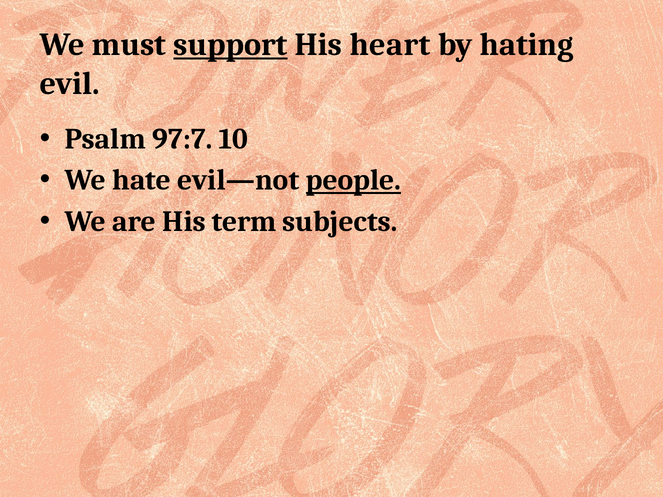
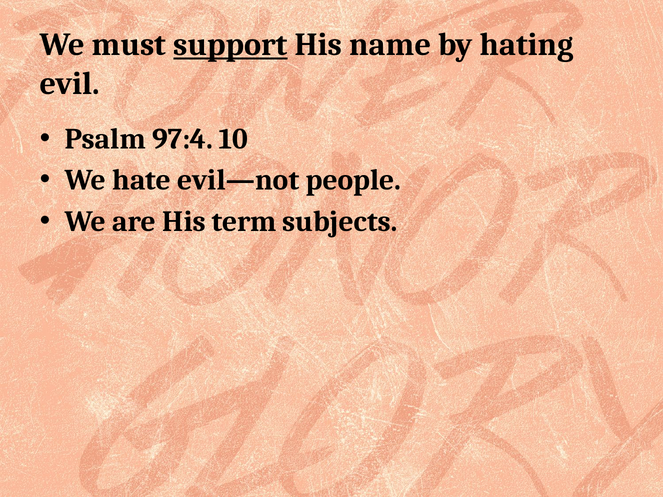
heart: heart -> name (390, 45)
97:7: 97:7 -> 97:4 (183, 139)
people underline: present -> none (353, 180)
